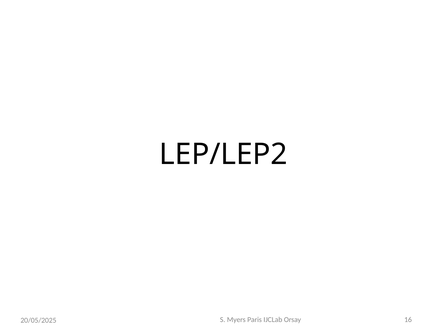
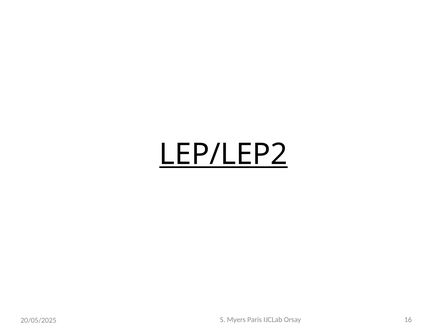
LEP/LEP2 underline: none -> present (223, 154)
